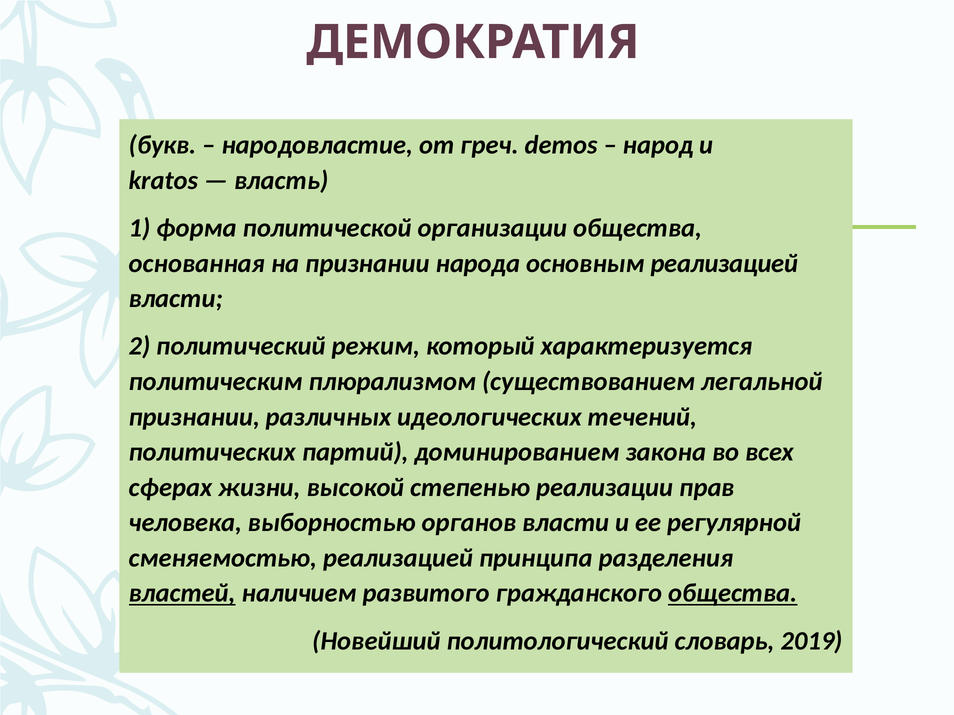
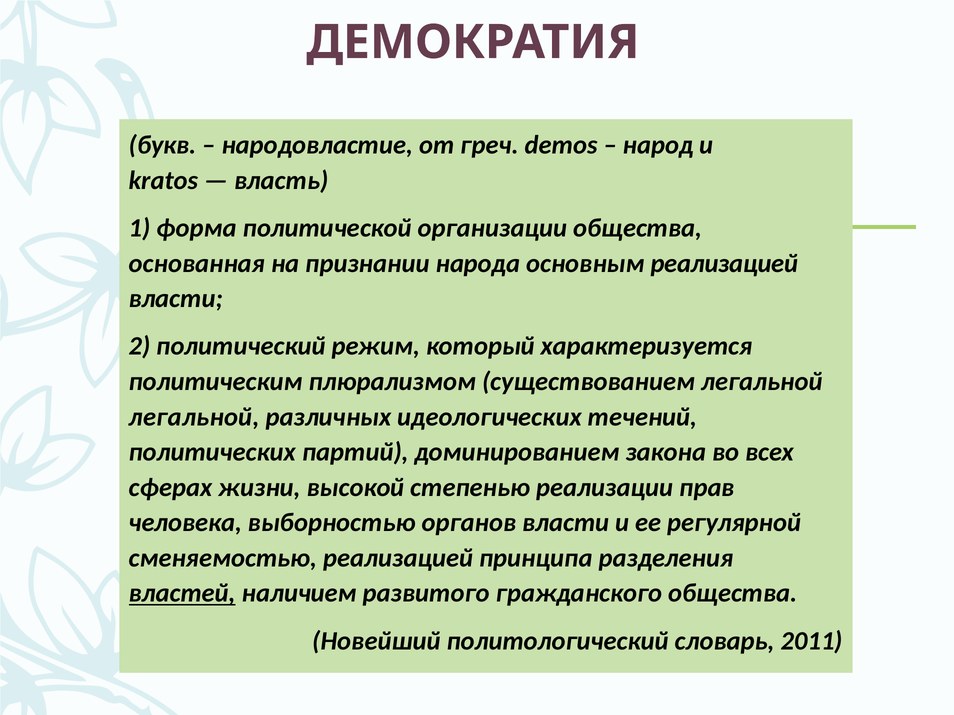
признании: признании -> легальной (194, 417)
общества underline: present -> none (733, 594)
2019: 2019 -> 2011 (812, 641)
